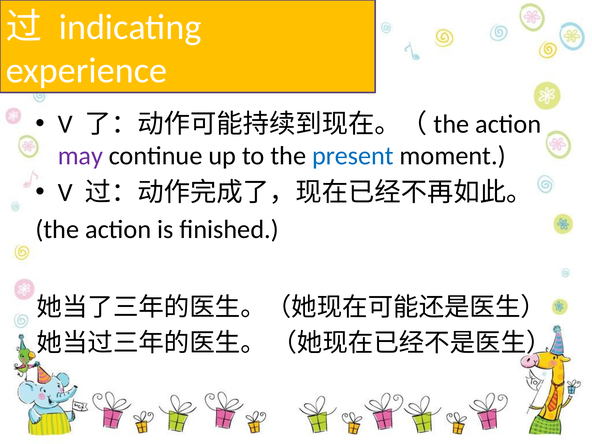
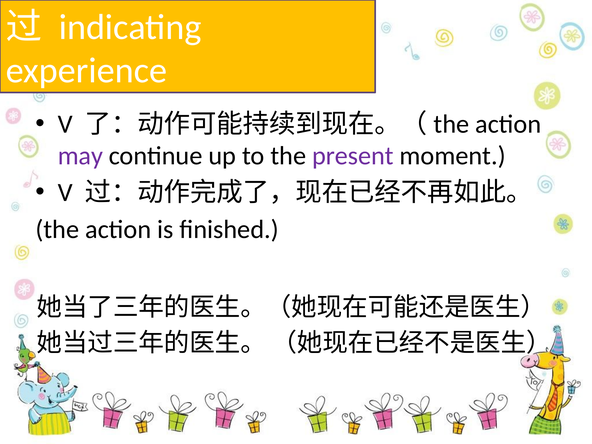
present colour: blue -> purple (353, 156)
